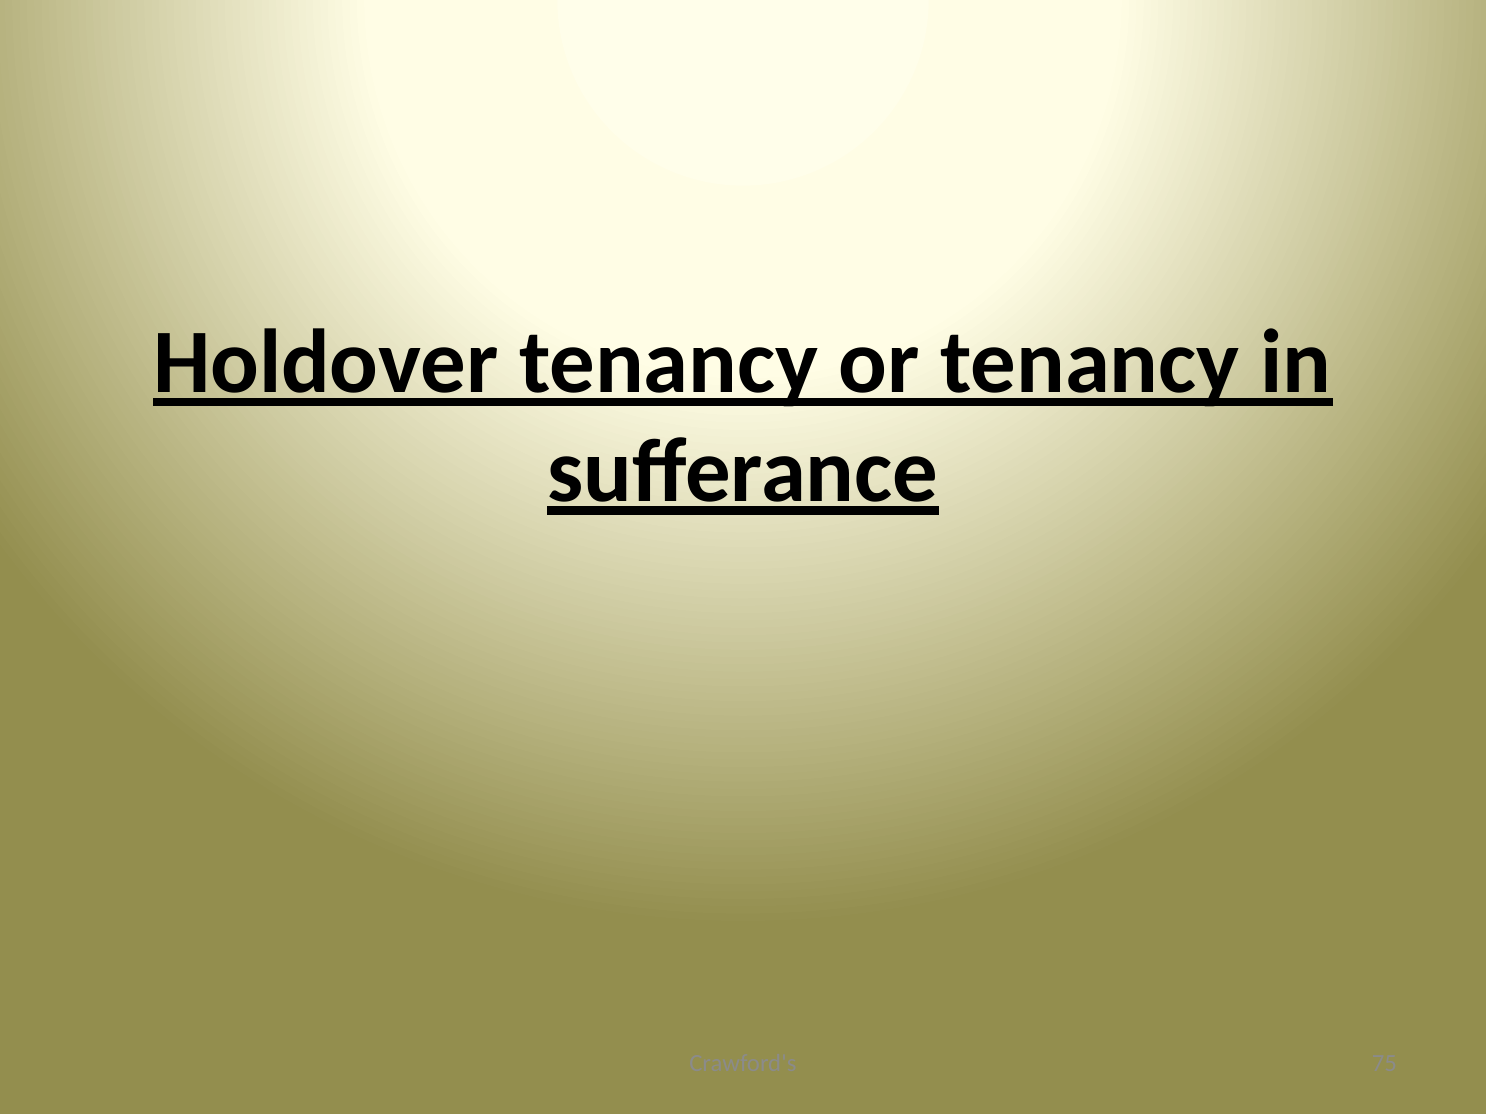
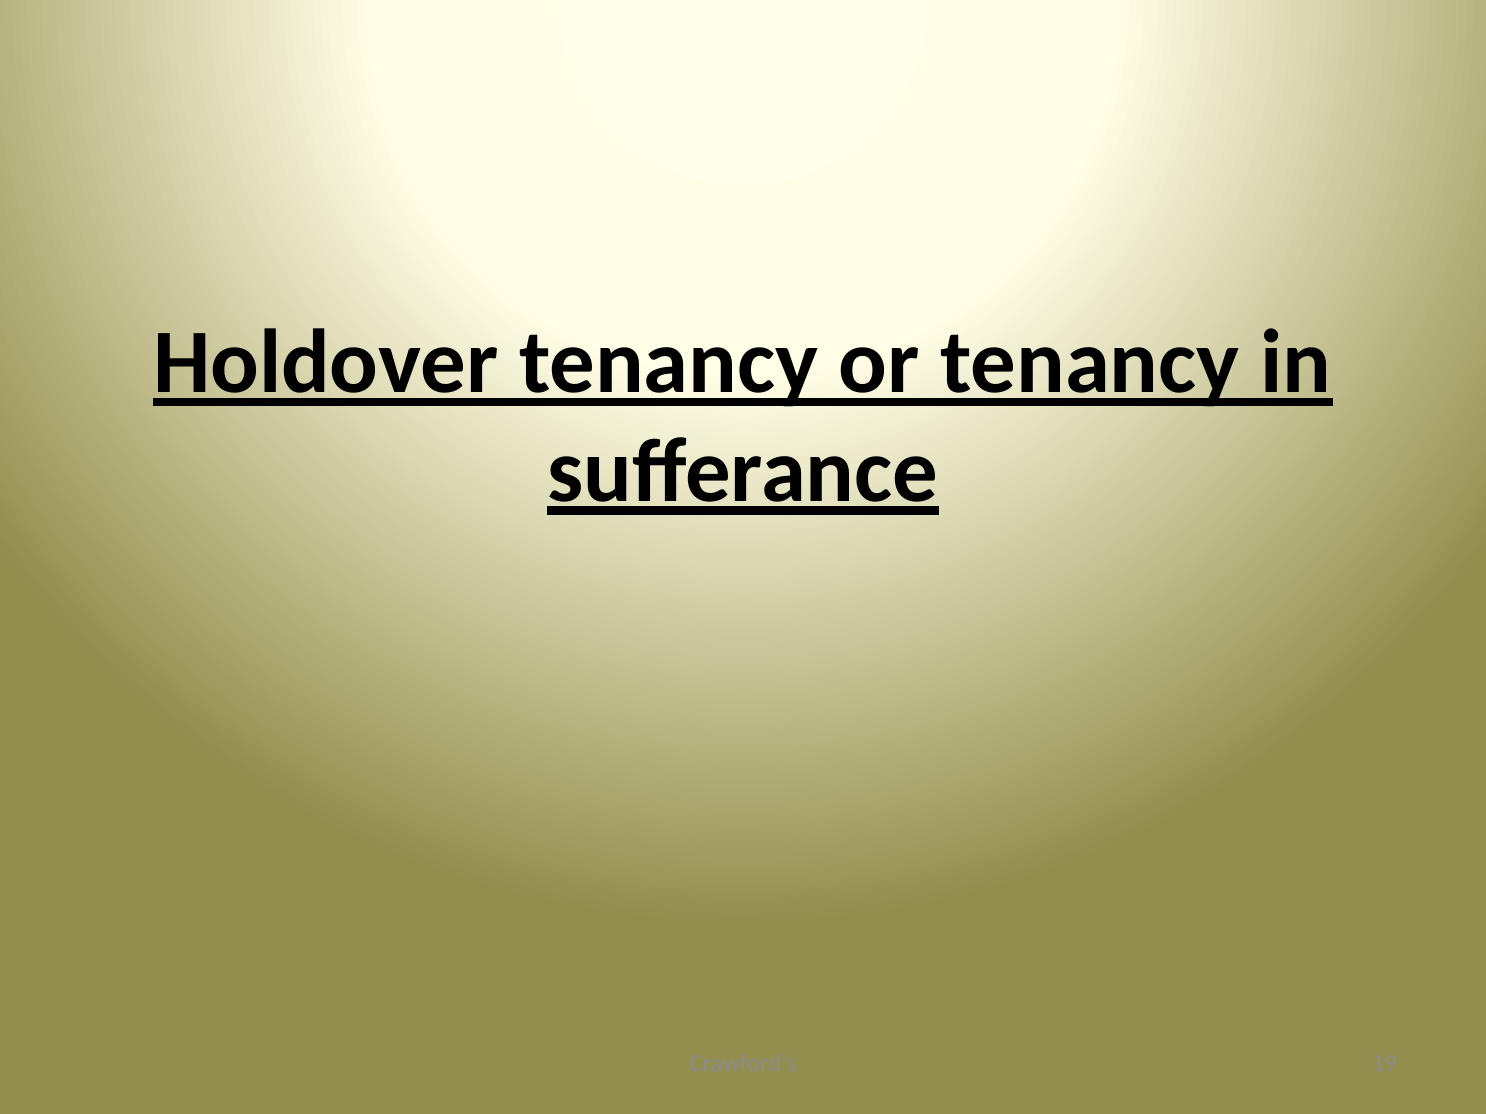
75: 75 -> 19 (1384, 1064)
